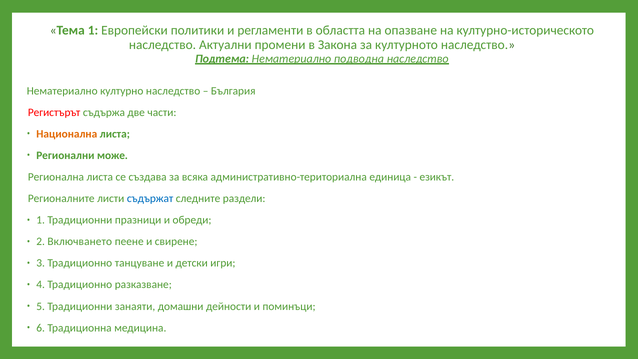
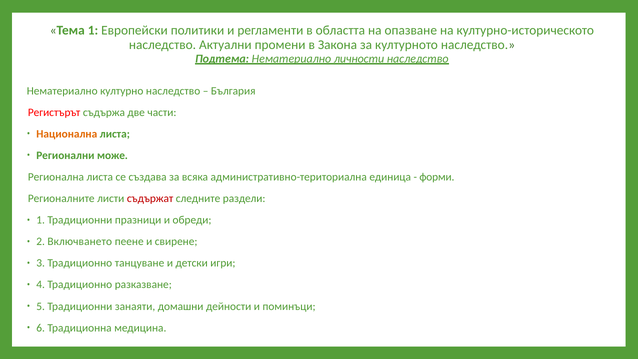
подводна: подводна -> личности (359, 59)
езикът: езикът -> форми (437, 177)
съдържат colour: blue -> red (150, 199)
